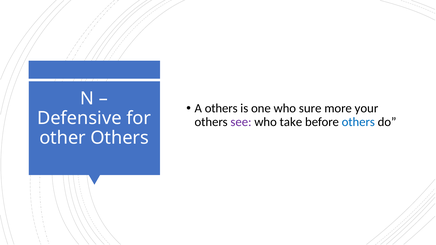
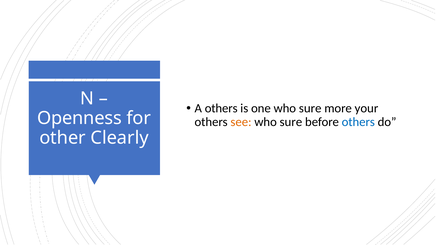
Defensive: Defensive -> Openness (79, 118)
see colour: purple -> orange (241, 122)
take: take -> sure (291, 122)
other Others: Others -> Clearly (120, 138)
